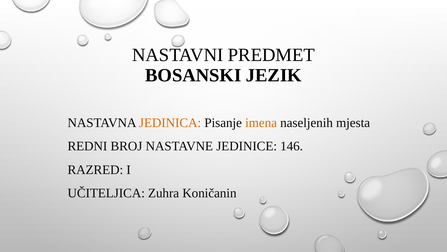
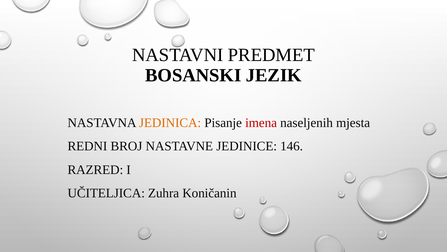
imena colour: orange -> red (261, 122)
